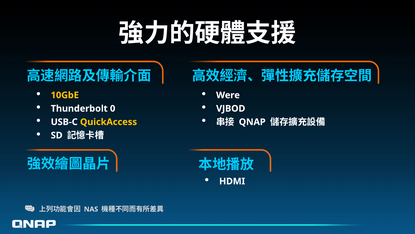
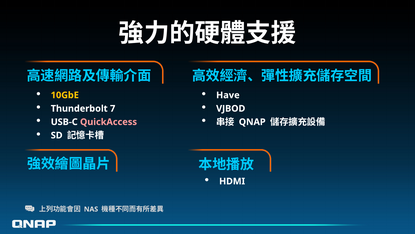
Were: Were -> Have (228, 95)
0: 0 -> 7 (113, 108)
QuickAccess colour: yellow -> pink (109, 122)
